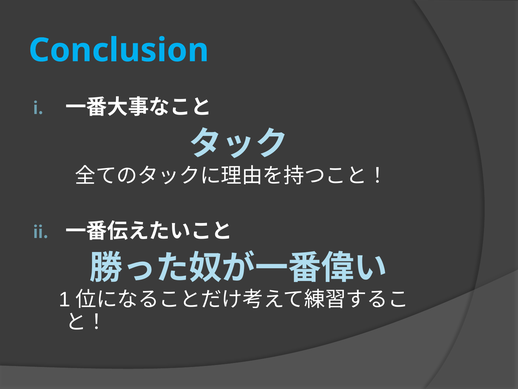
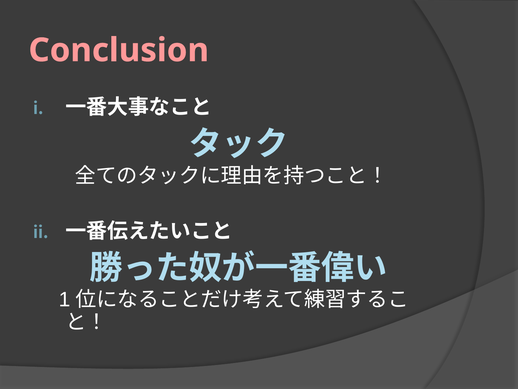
Conclusion colour: light blue -> pink (119, 50)
